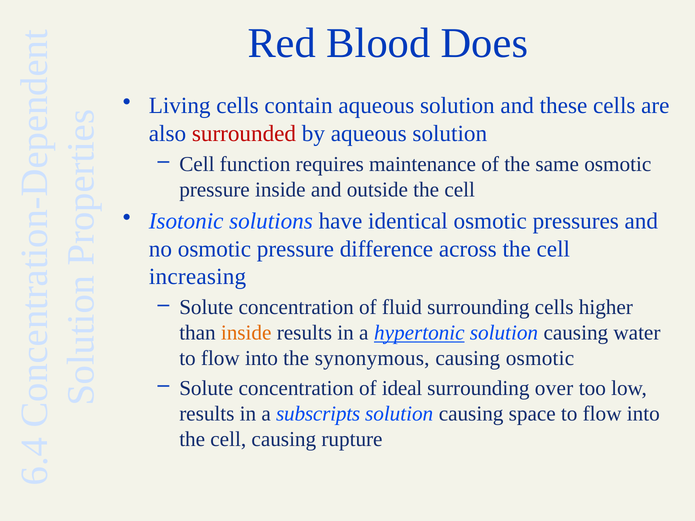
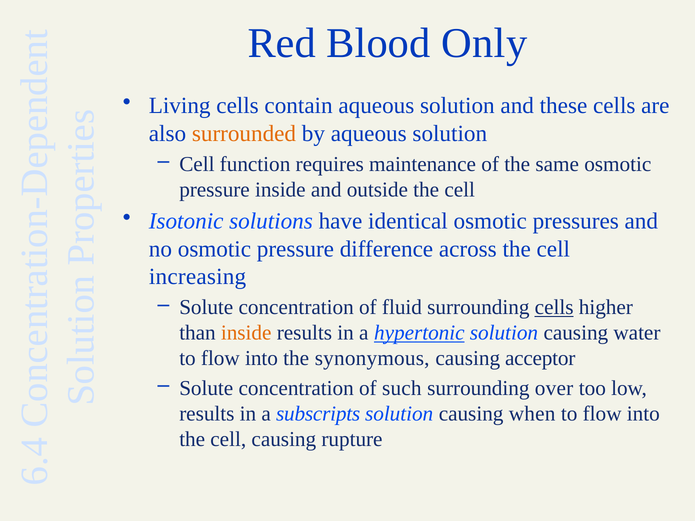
Does: Does -> Only (484, 44)
surrounded colour: red -> orange (244, 134)
cells underline: none -> present (554, 308)
causing osmotic: osmotic -> acceptor (540, 359)
ideal: ideal -> such (402, 388)
space: space -> when (532, 414)
